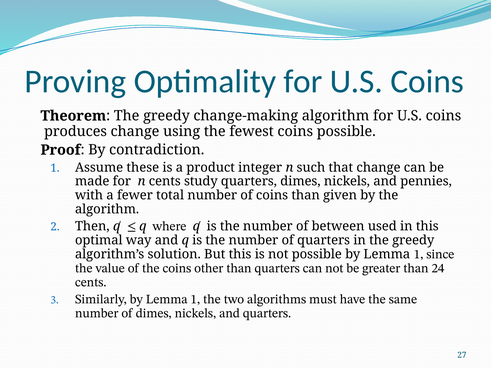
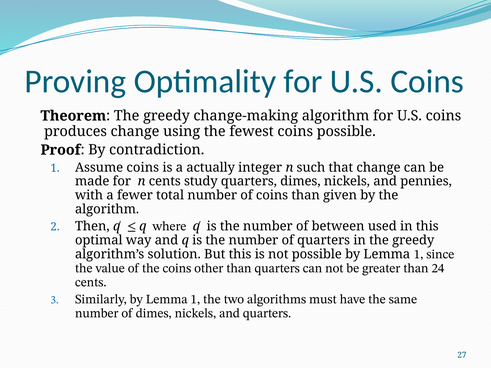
Assume these: these -> coins (143, 168)
product: product -> actually (211, 168)
